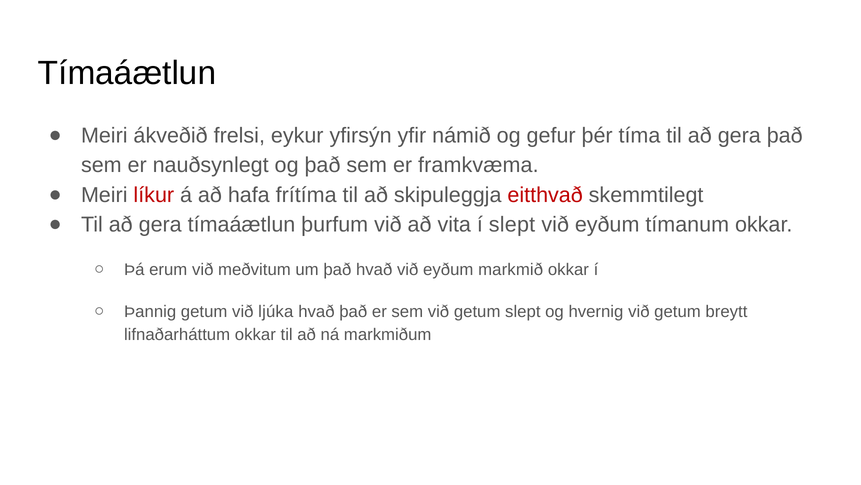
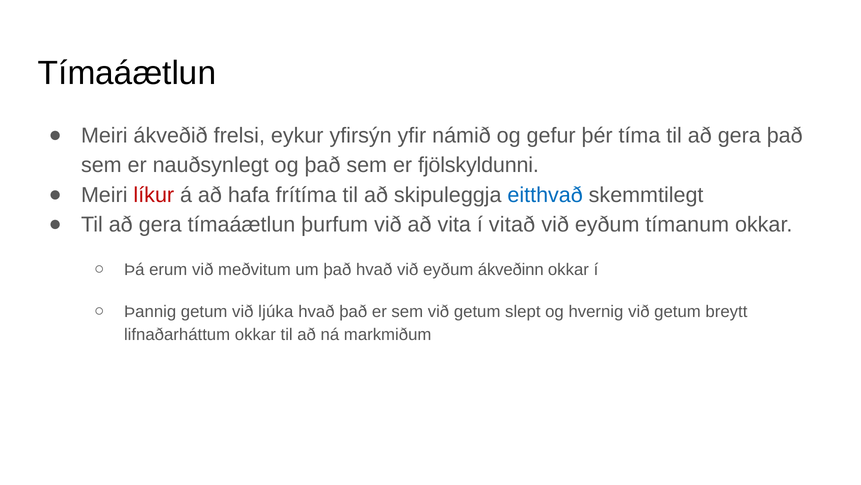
framkvæma: framkvæma -> fjölskyldunni (479, 165)
eitthvað colour: red -> blue (545, 195)
í slept: slept -> vitað (512, 224)
markmið: markmið -> ákveðinn (511, 269)
